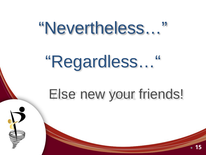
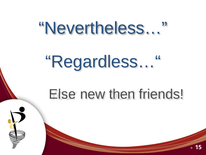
your: your -> then (122, 94)
